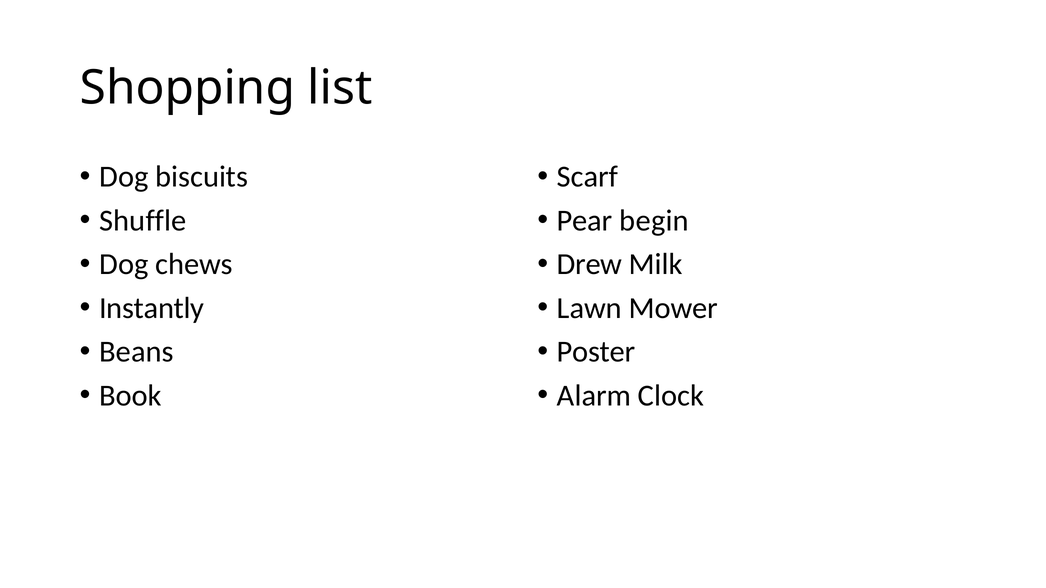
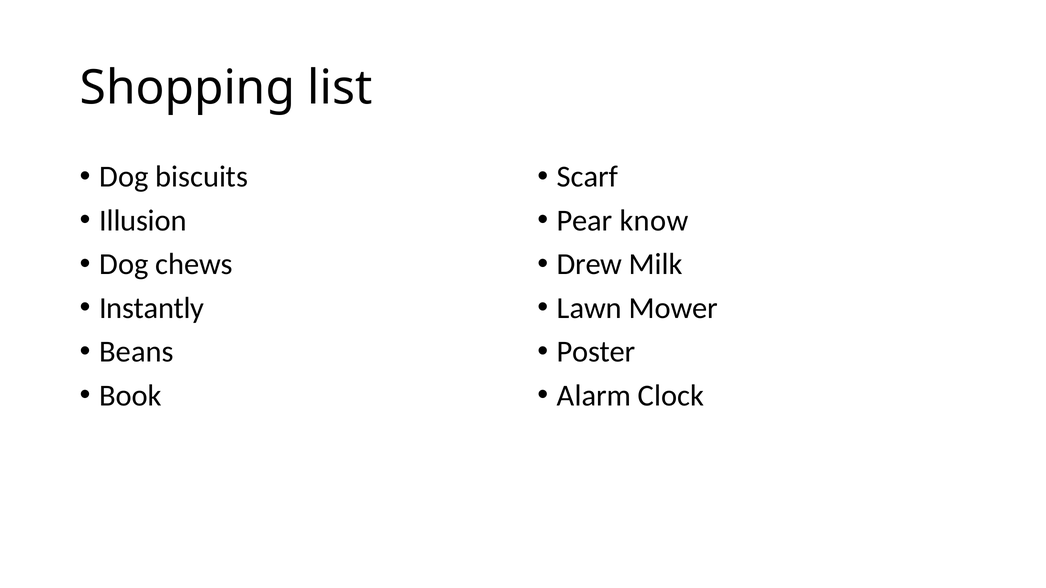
Shuffle: Shuffle -> Illusion (143, 221)
begin: begin -> know (654, 221)
